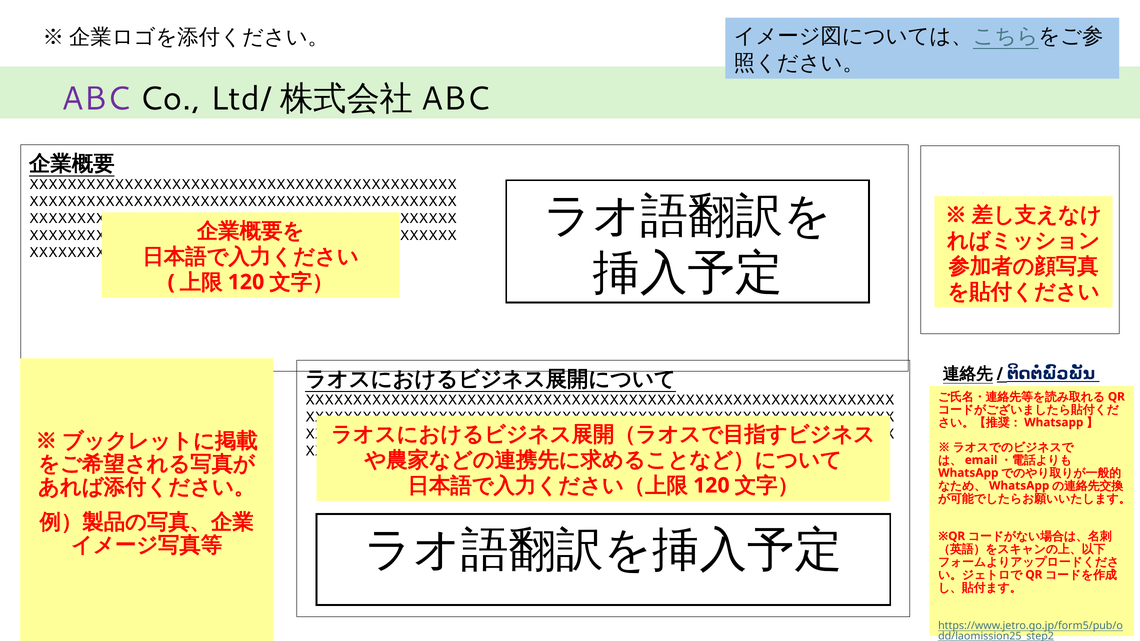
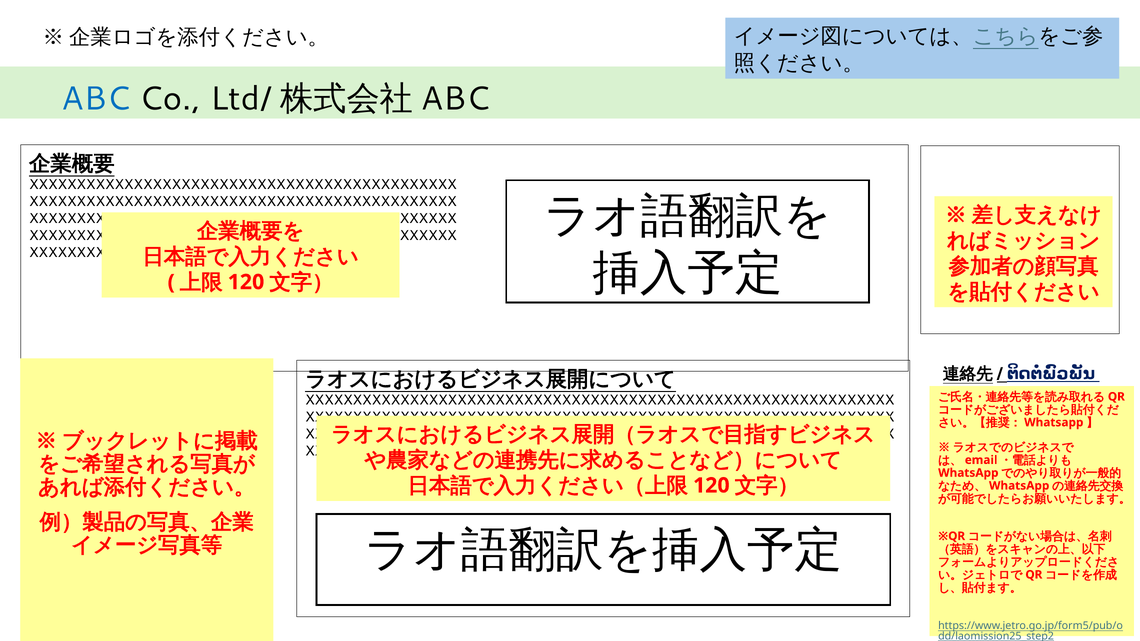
ABC colour: purple -> blue (96, 99)
